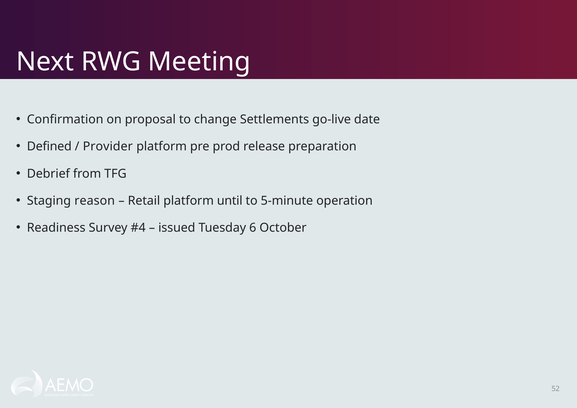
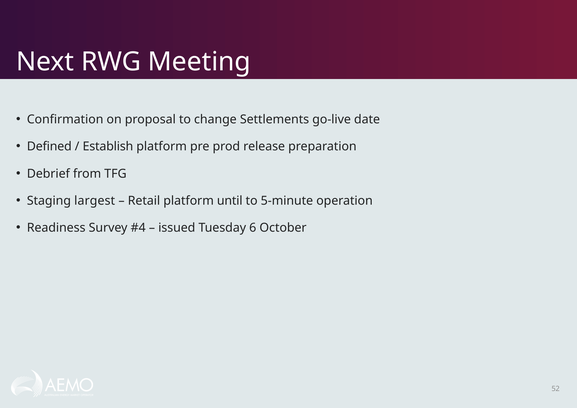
Provider: Provider -> Establish (108, 146)
reason: reason -> largest (95, 201)
